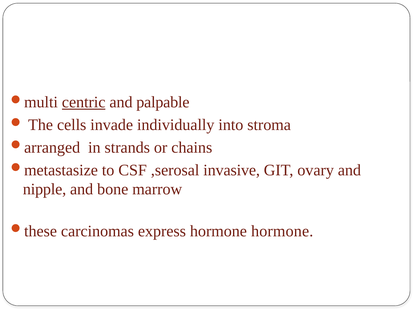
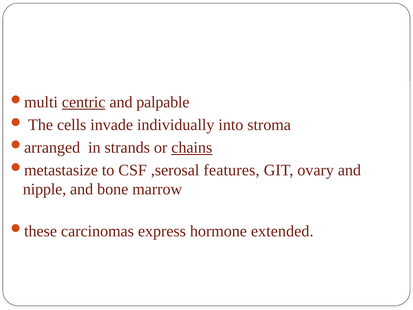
chains underline: none -> present (192, 147)
,serosal invasive: invasive -> features (232, 170)
hormone hormone: hormone -> extended (282, 231)
